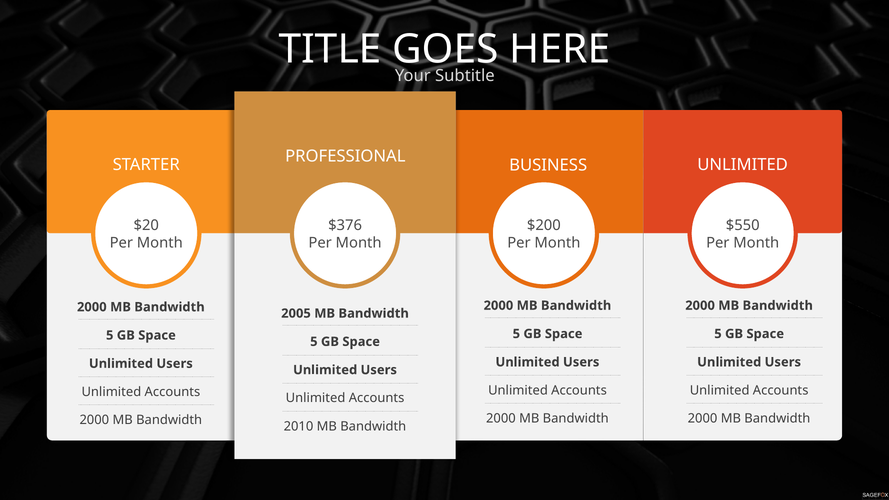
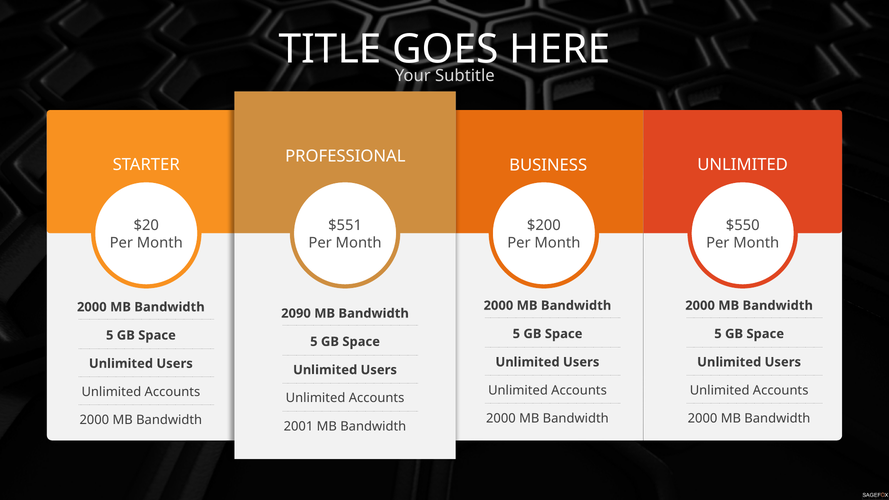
$376: $376 -> $551 (345, 225)
2005: 2005 -> 2090 (296, 313)
2010: 2010 -> 2001 (298, 427)
